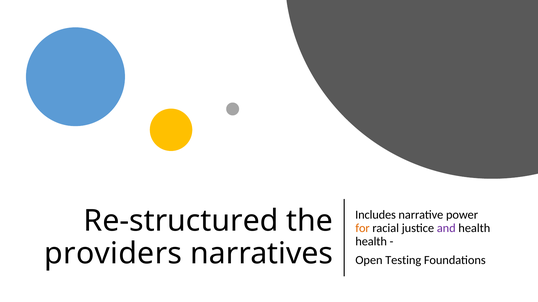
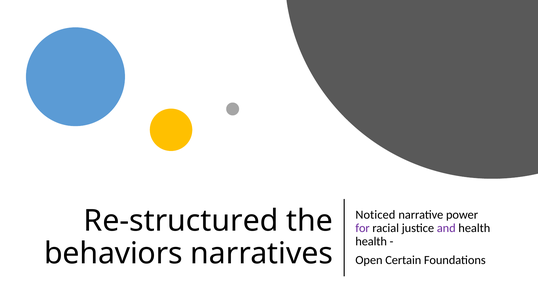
Includes: Includes -> Noticed (375, 215)
for colour: orange -> purple (363, 228)
providers: providers -> behaviors (113, 254)
Testing: Testing -> Certain (403, 261)
